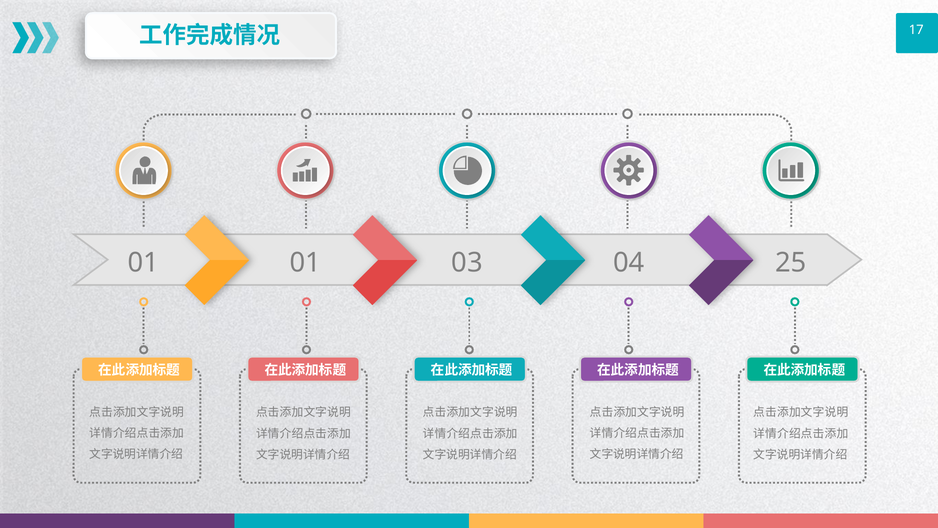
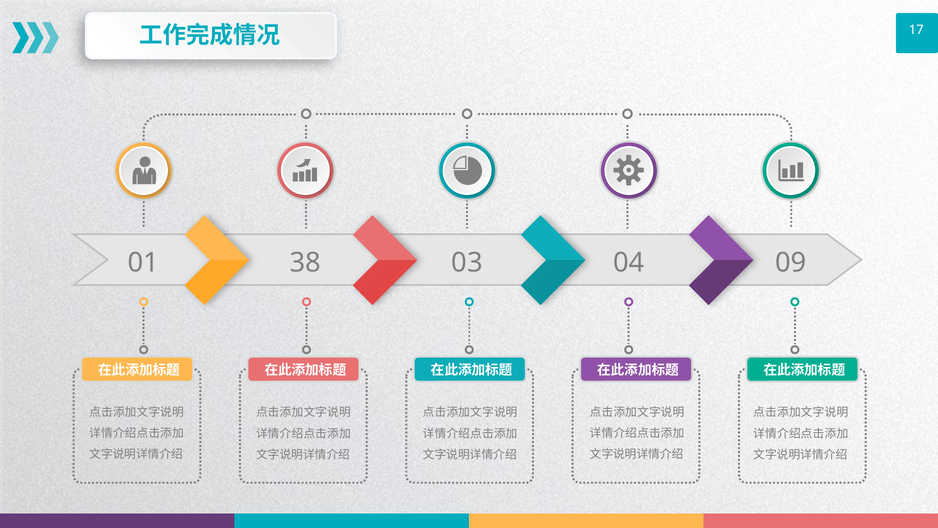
01 01: 01 -> 38 (305, 263)
25: 25 -> 09 (791, 263)
